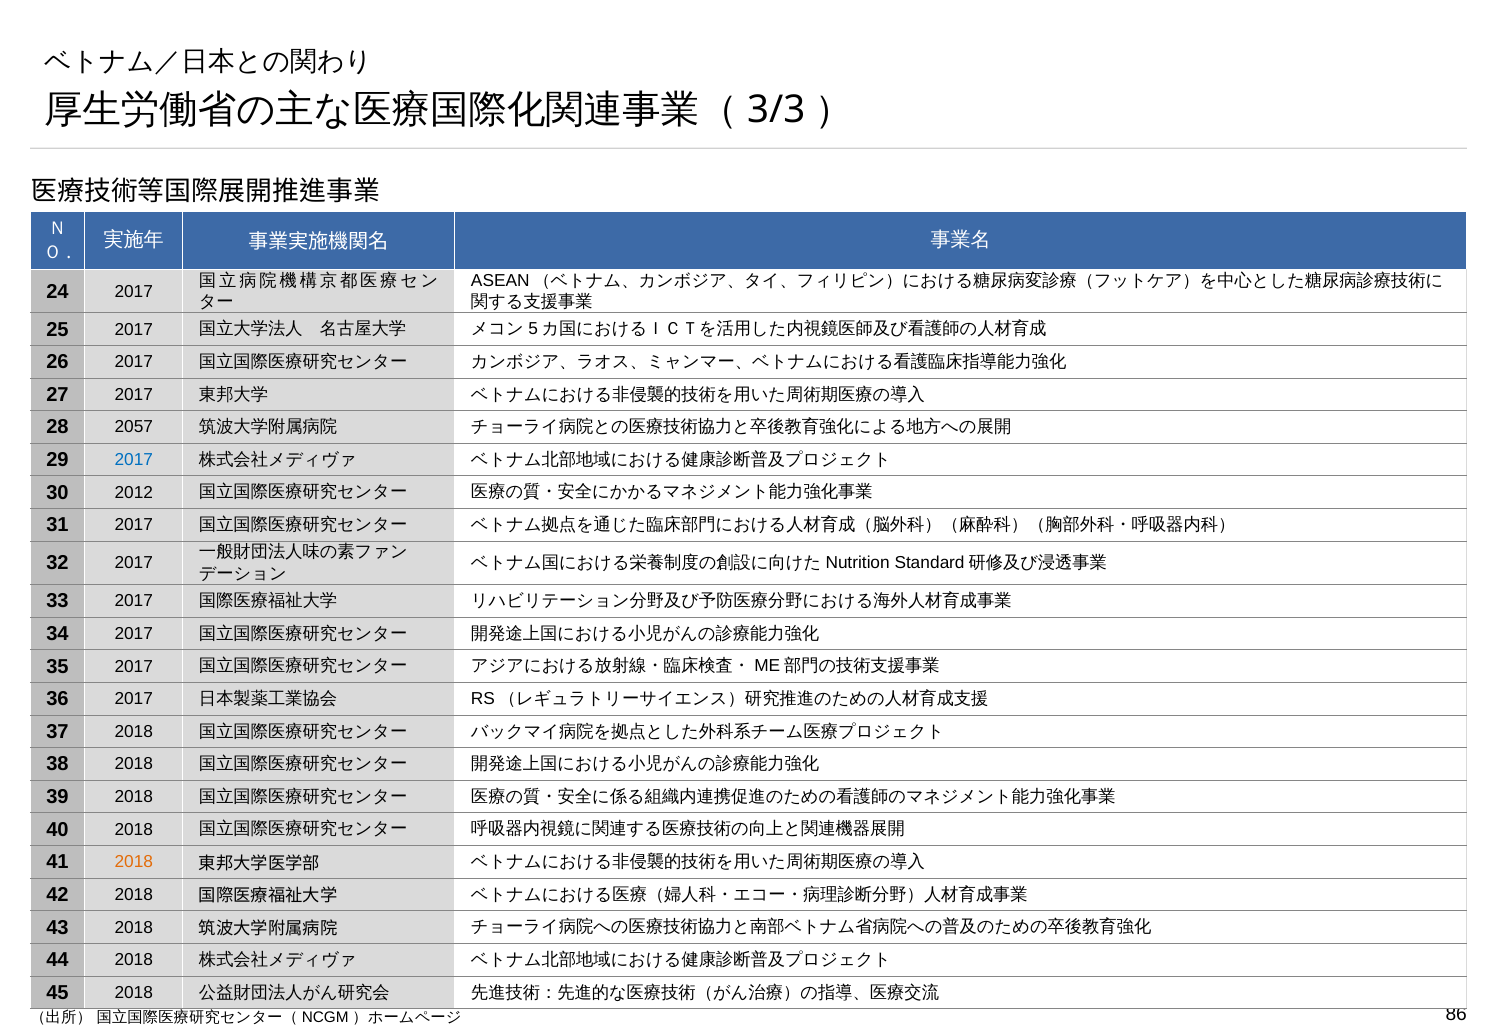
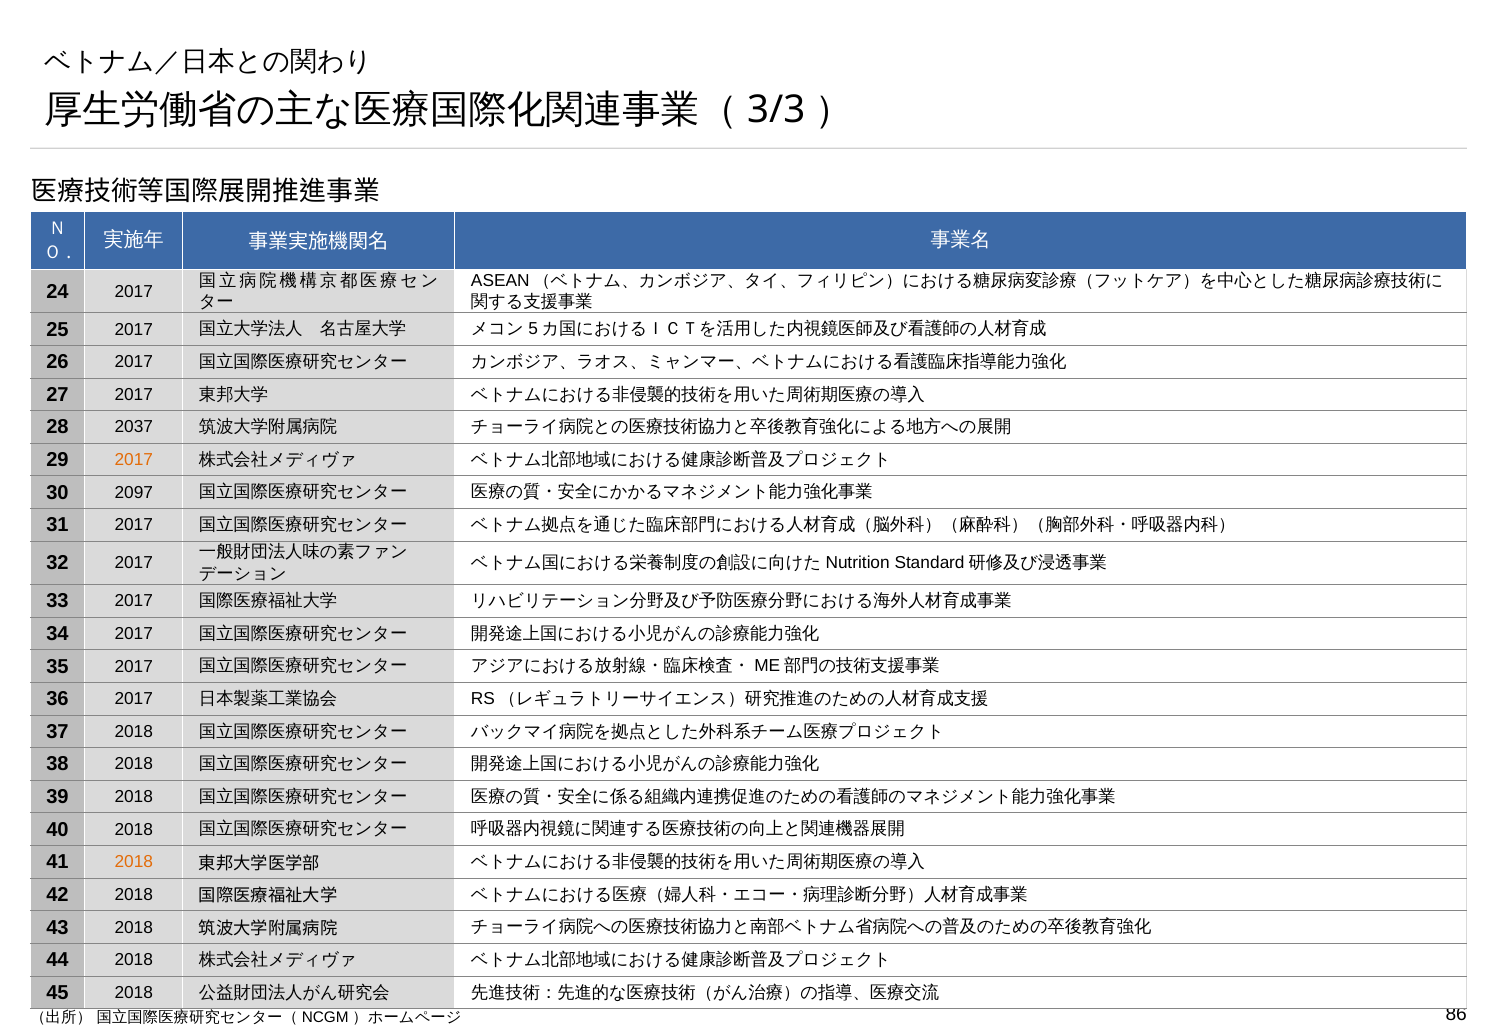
2057: 2057 -> 2037 (134, 427)
2017 colour: blue -> orange (134, 460)
2012: 2012 -> 2097 (134, 493)
